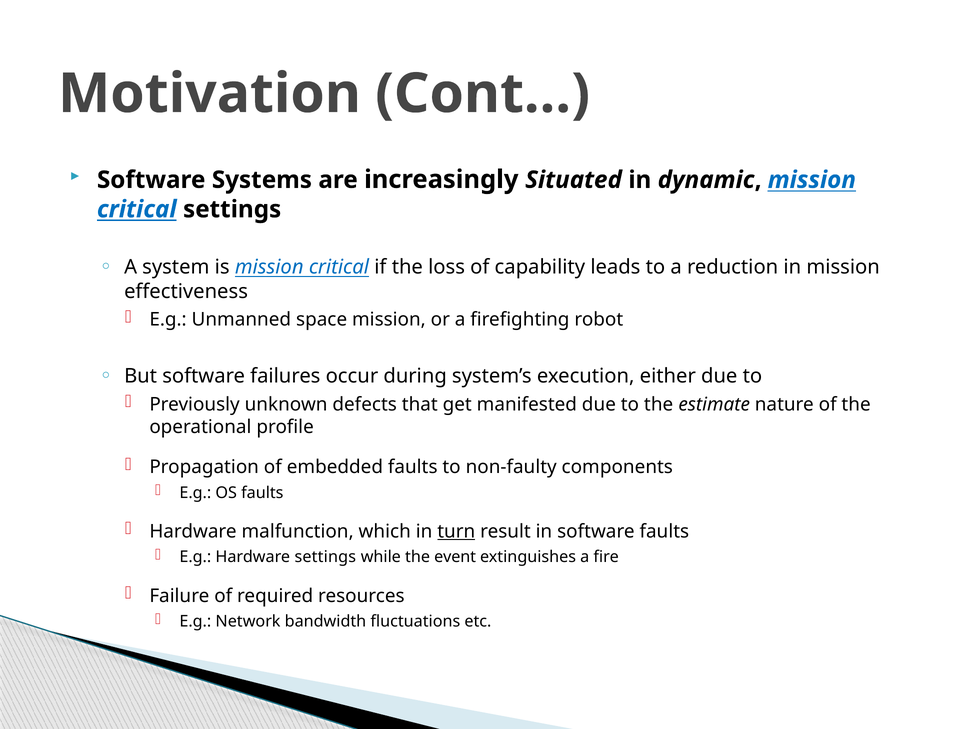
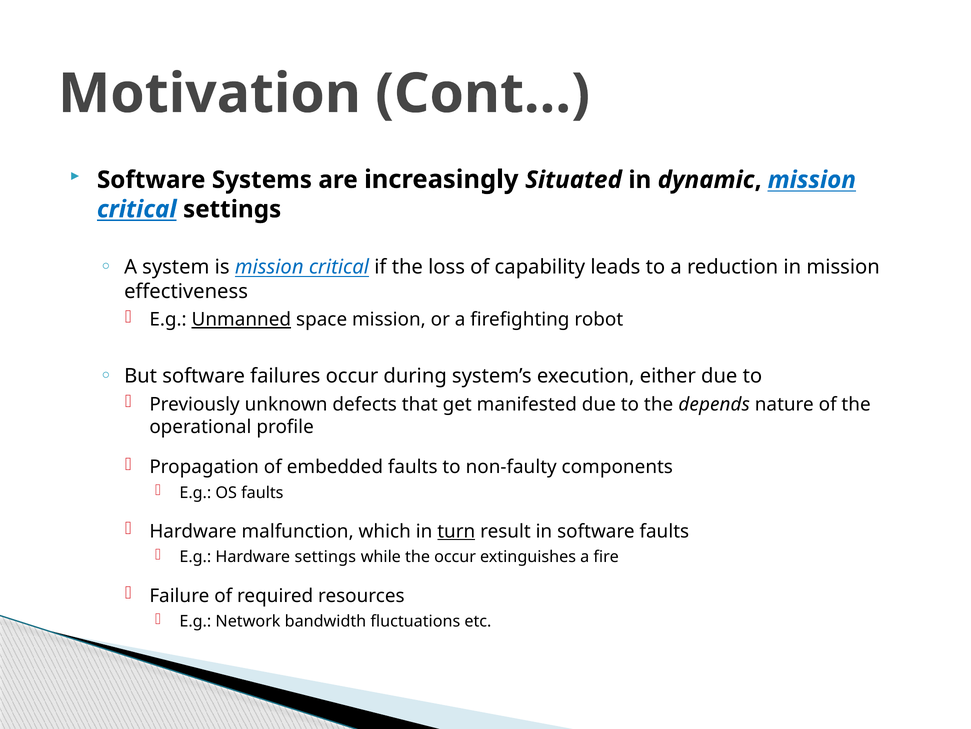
Unmanned underline: none -> present (241, 319)
estimate: estimate -> depends (714, 404)
the event: event -> occur (455, 557)
